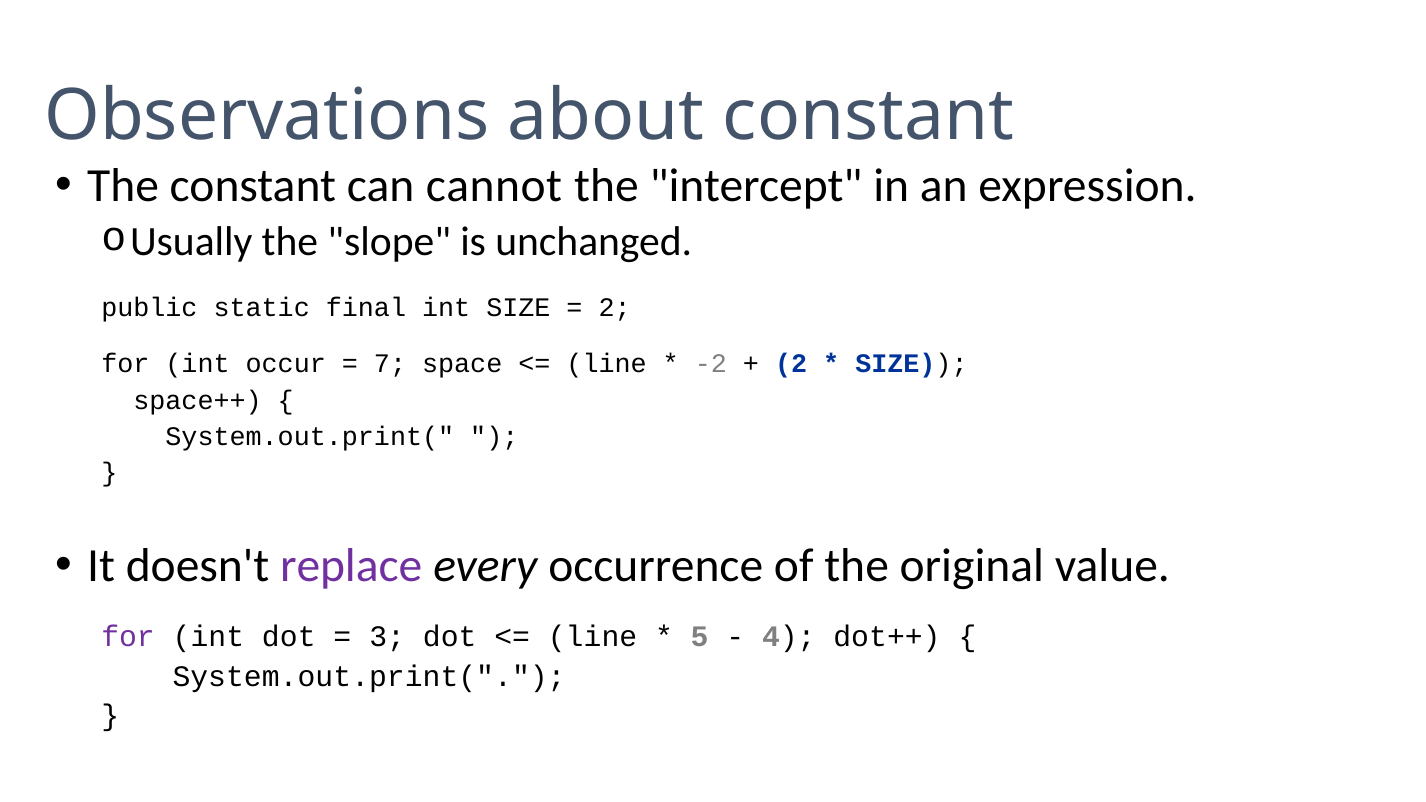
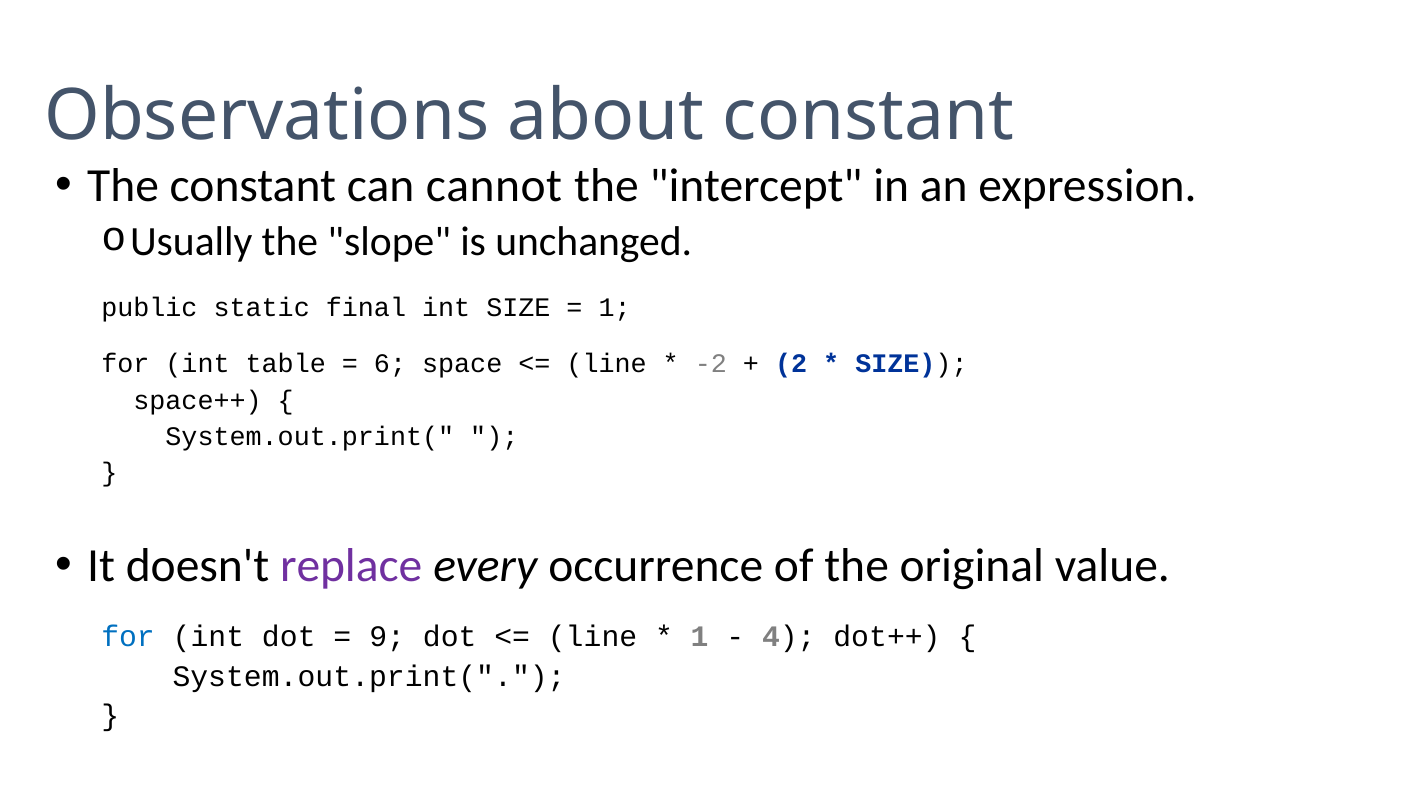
2: 2 -> 1 (615, 308)
occur: occur -> table (286, 364)
7: 7 -> 6 (390, 364)
for colour: purple -> blue (128, 637)
3: 3 -> 9 (387, 637)
5: 5 -> 1 (700, 637)
